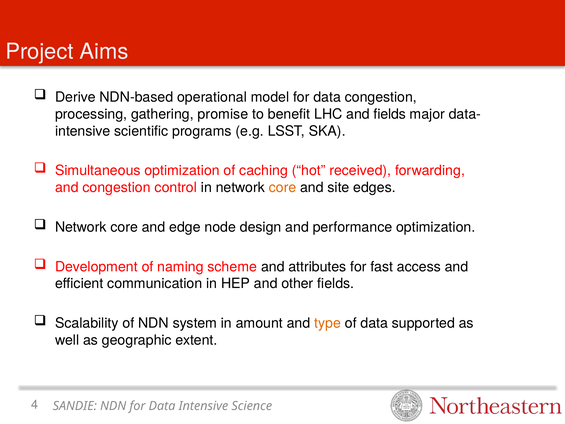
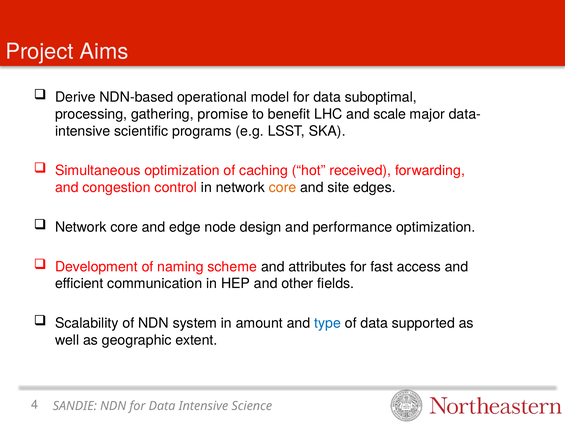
data congestion: congestion -> suboptimal (381, 97)
and fields: fields -> scale (390, 114)
type colour: orange -> blue (328, 323)
